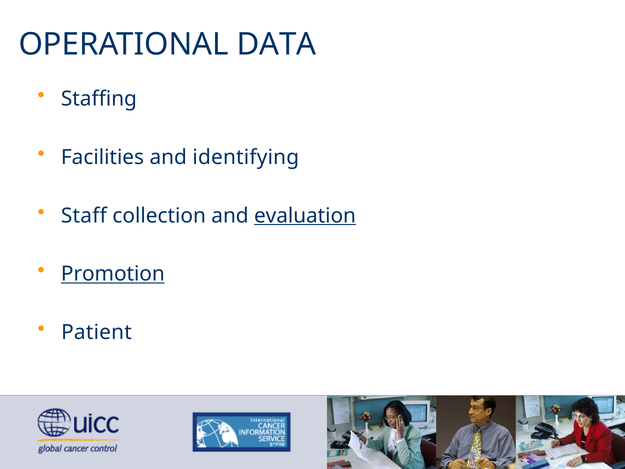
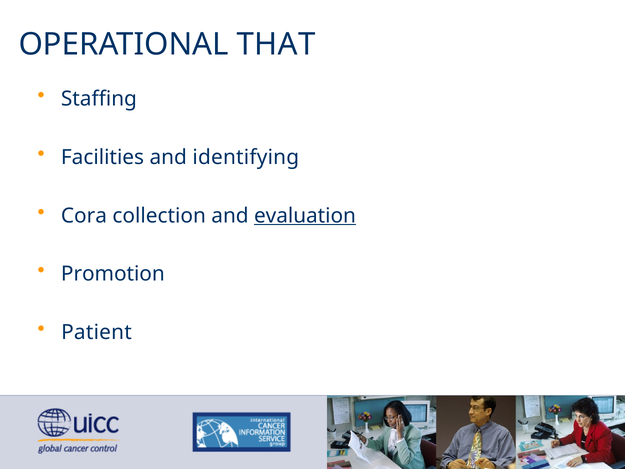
DATA: DATA -> THAT (276, 44)
Staff: Staff -> Cora (84, 216)
Promotion underline: present -> none (113, 274)
